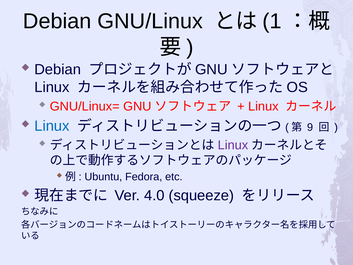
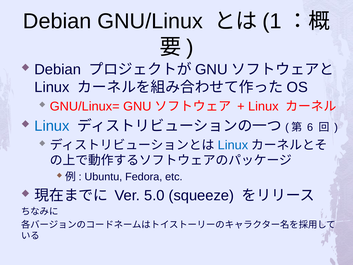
9: 9 -> 6 (310, 127)
Linux colour: purple -> blue (233, 145)
4.0: 4.0 -> 5.0 (154, 195)
